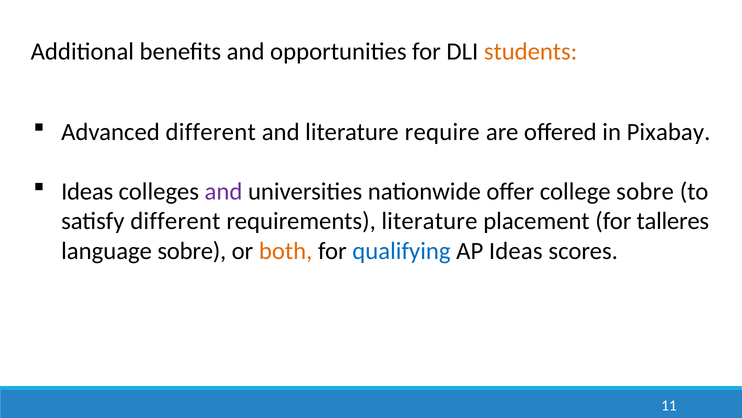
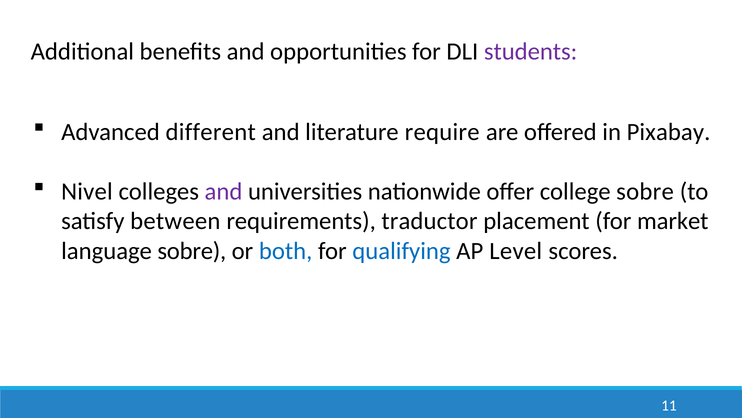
students colour: orange -> purple (531, 52)
Ideas: Ideas -> Nivel (87, 191)
satisfy different: different -> between (175, 221)
requirements literature: literature -> traductor (429, 221)
talleres: talleres -> market (673, 221)
both colour: orange -> blue (286, 250)
AP Ideas: Ideas -> Level (516, 250)
